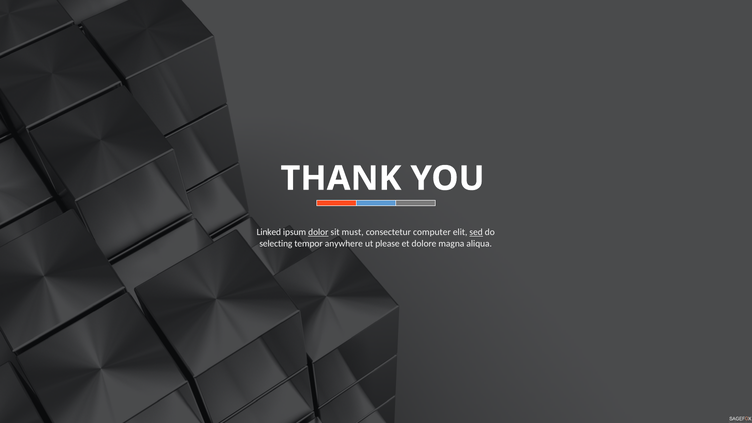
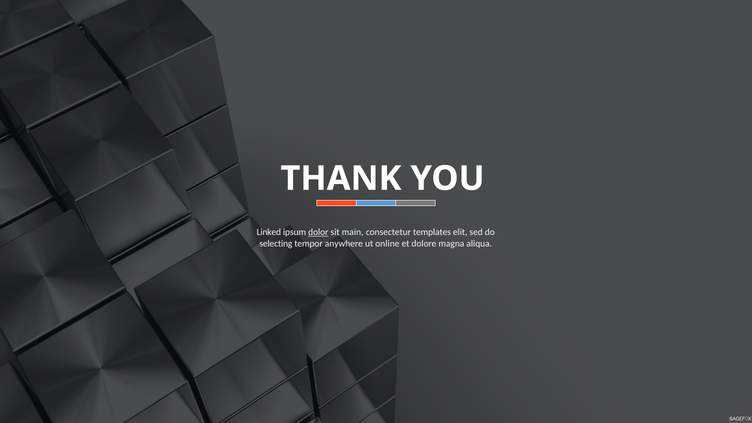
must: must -> main (353, 232)
computer: computer -> templates (432, 232)
sed underline: present -> none (476, 232)
please: please -> online (387, 243)
